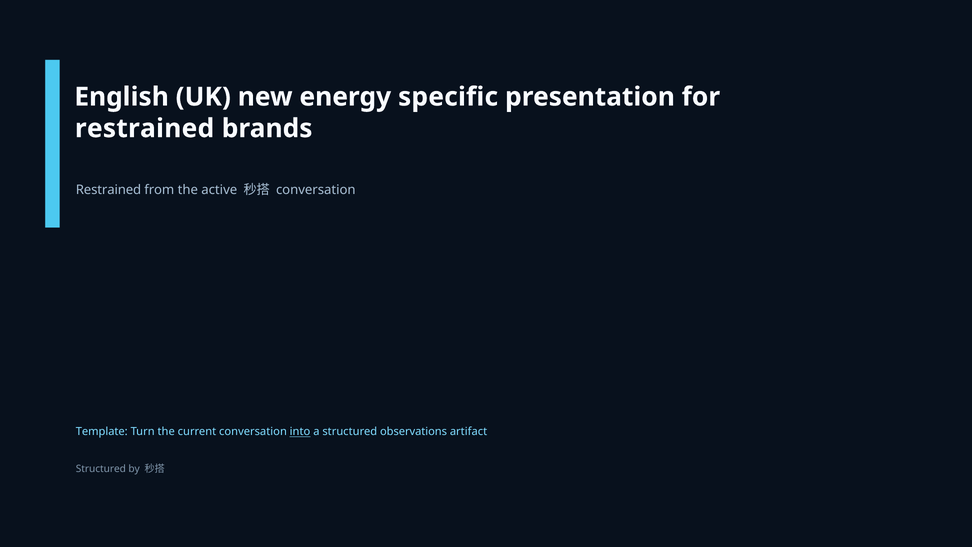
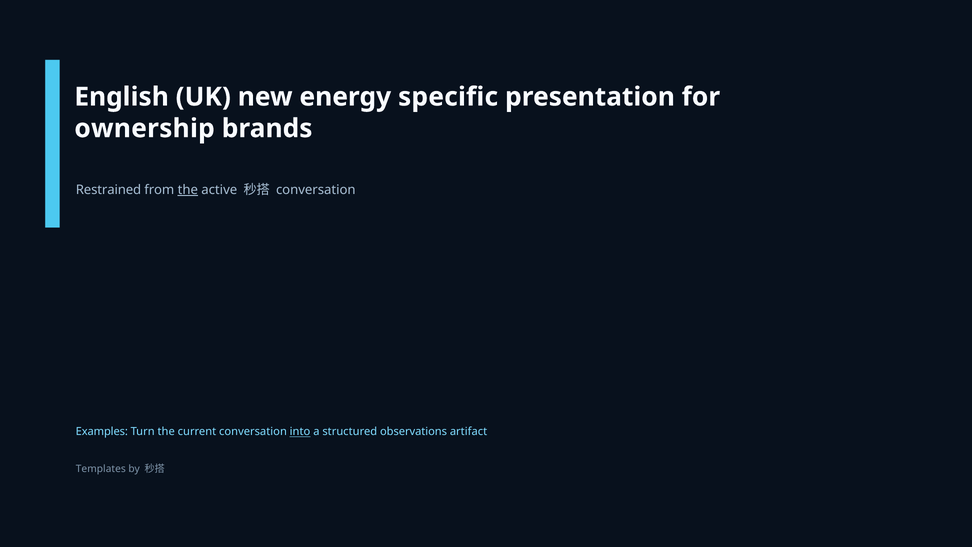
restrained: restrained -> ownership (145, 128)
the underline: none -> present (188, 190)
Template: Template -> Examples (102, 432)
Structured: Structured -> Templates (101, 469)
